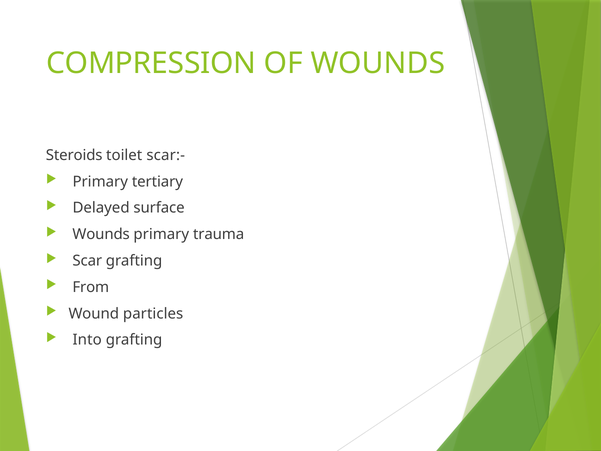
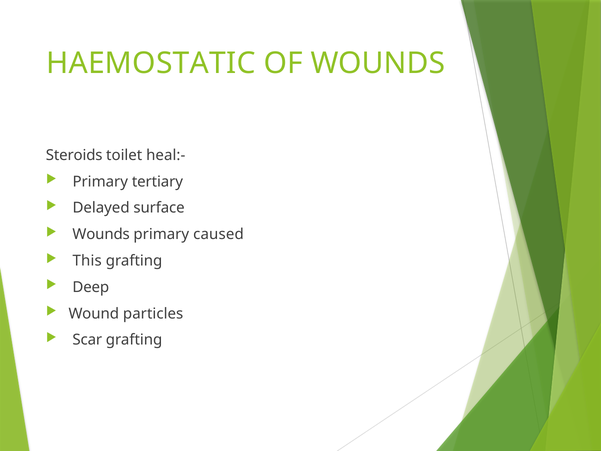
COMPRESSION: COMPRESSION -> HAEMOSTATIC (151, 63)
scar:-: scar:- -> heal:- (166, 155)
trauma: trauma -> caused (218, 234)
Scar: Scar -> This (87, 261)
From: From -> Deep (91, 287)
Into: Into -> Scar (87, 340)
